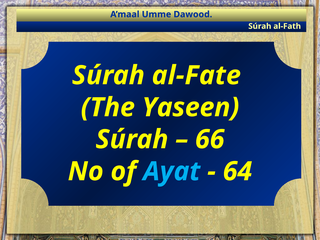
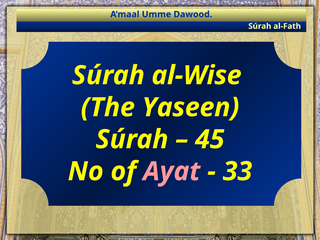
al-Fate: al-Fate -> al-Wise (197, 75)
66: 66 -> 45 (210, 139)
Ayat colour: light blue -> pink (172, 171)
64: 64 -> 33 (237, 171)
